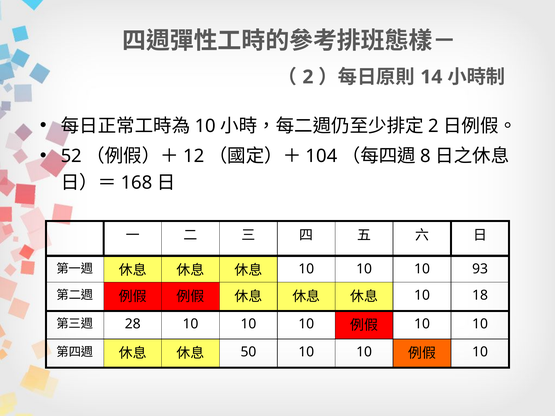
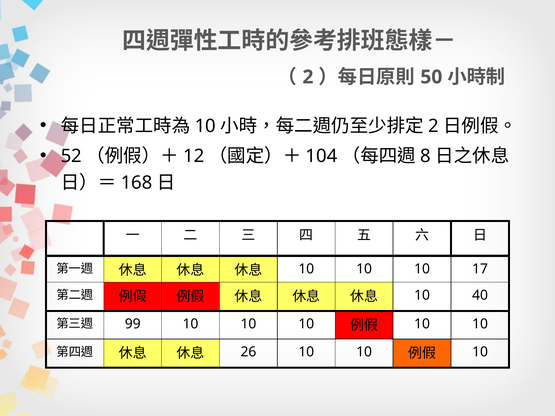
14: 14 -> 50 (431, 77)
93: 93 -> 17 (480, 269)
18: 18 -> 40 (480, 295)
28: 28 -> 99 (133, 324)
50: 50 -> 26 (248, 352)
